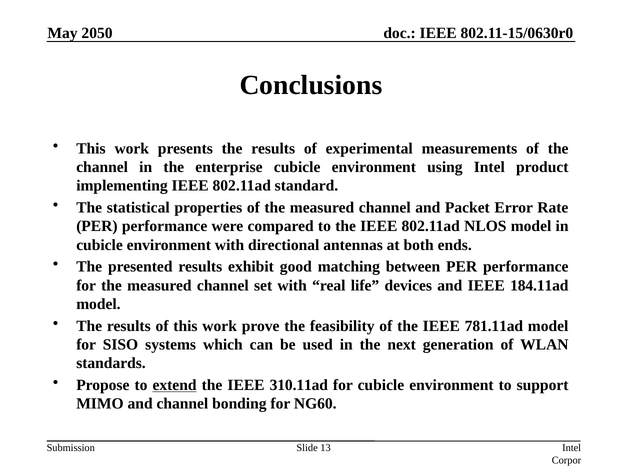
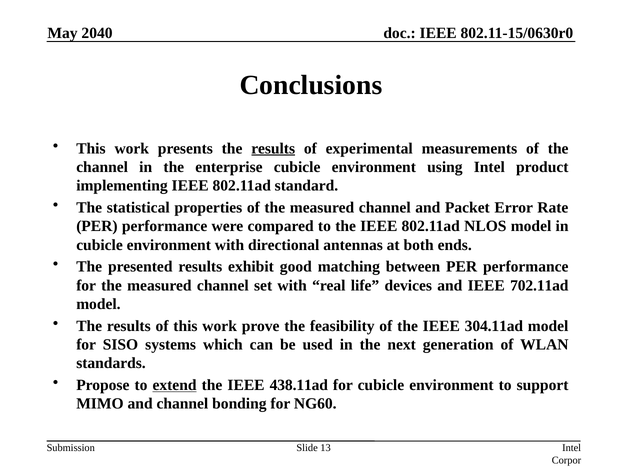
2050: 2050 -> 2040 (97, 33)
results underline: none -> present (273, 148)
184.11ad: 184.11ad -> 702.11ad (539, 285)
781.11ad: 781.11ad -> 304.11ad (494, 326)
310.11ad: 310.11ad -> 438.11ad (299, 385)
